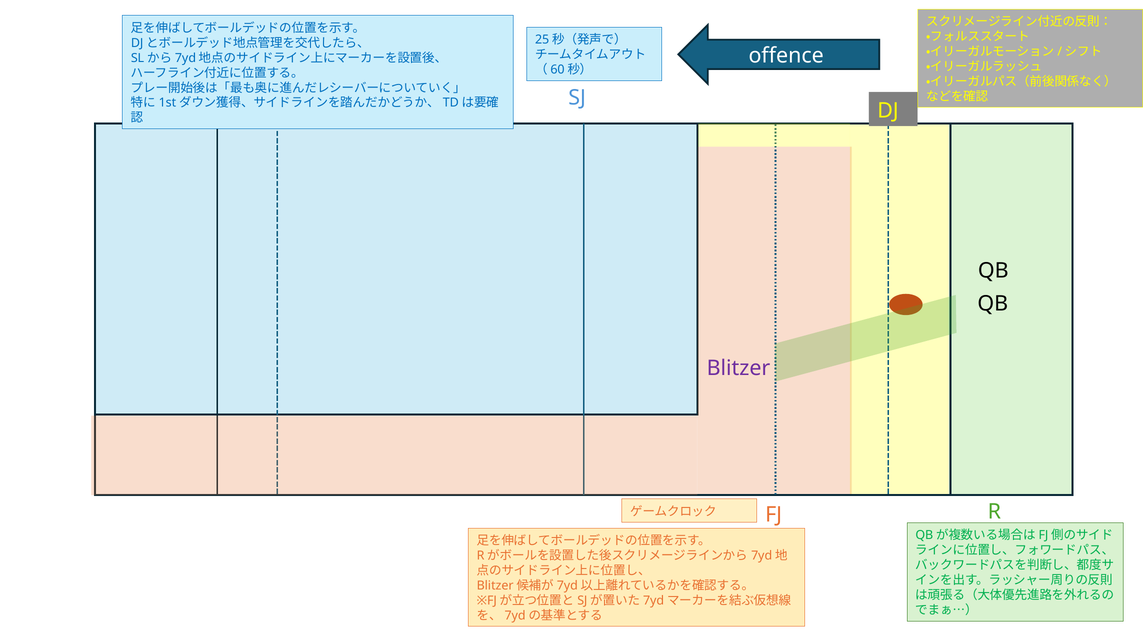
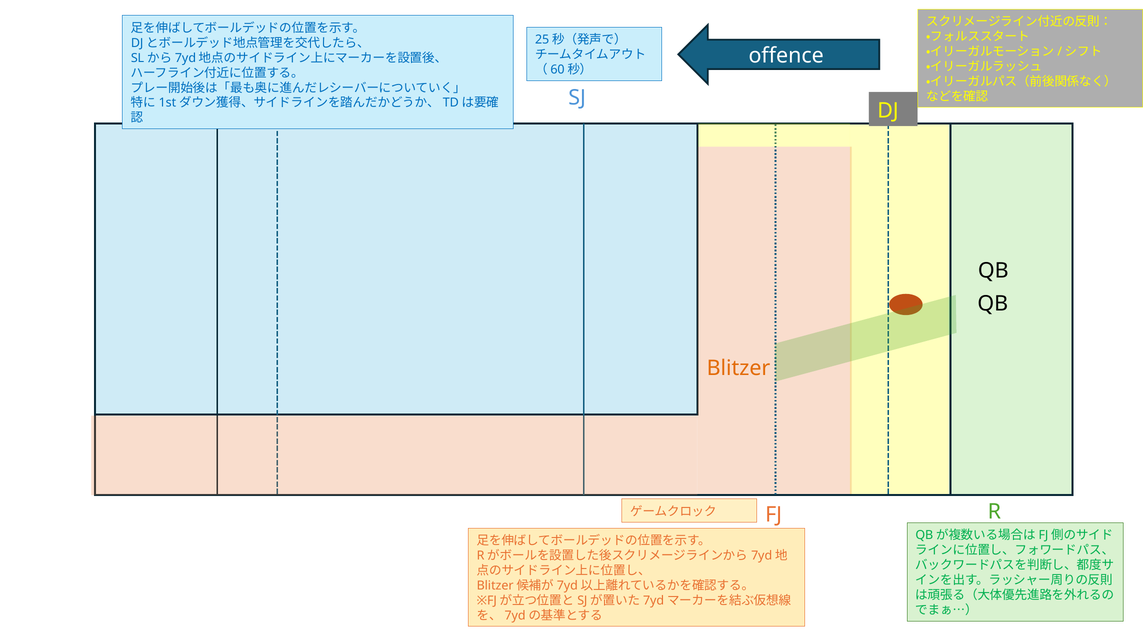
Blitzer colour: purple -> orange (738, 368)
